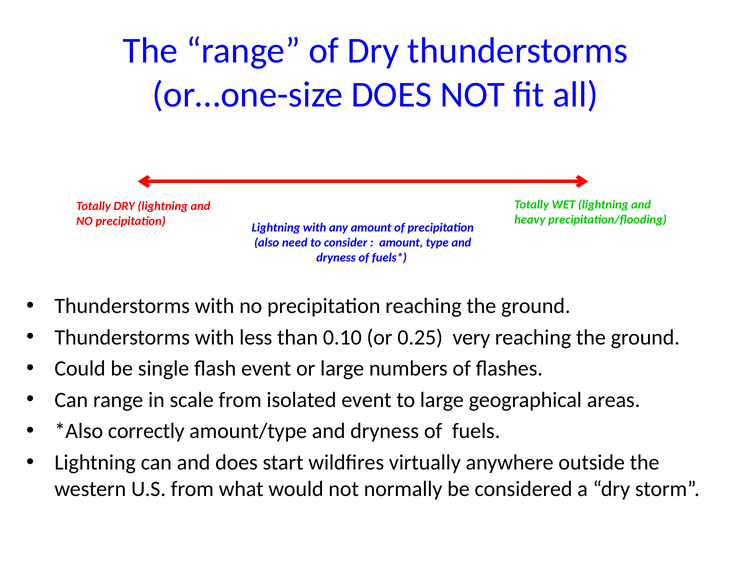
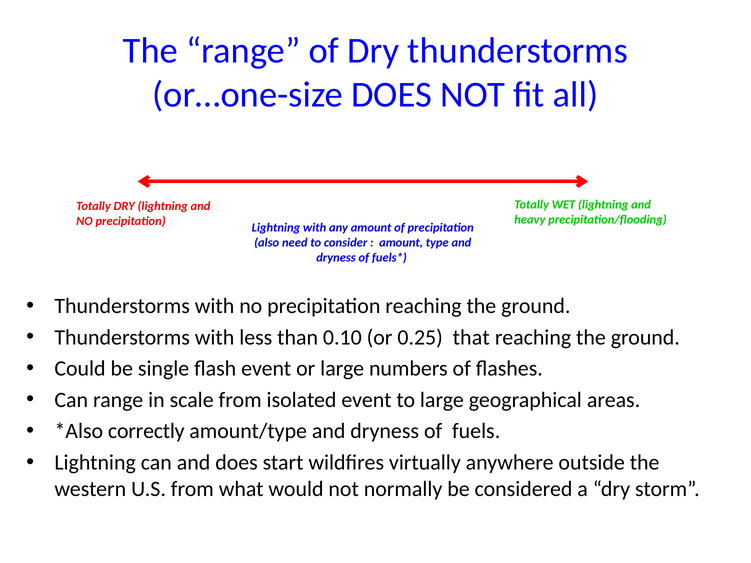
very: very -> that (471, 338)
